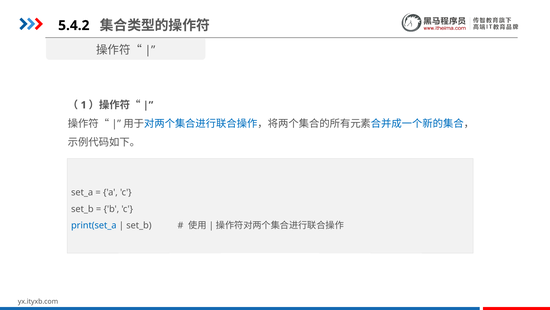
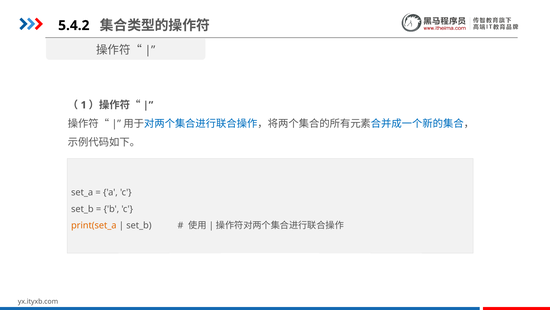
print(set_a colour: blue -> orange (94, 225)
